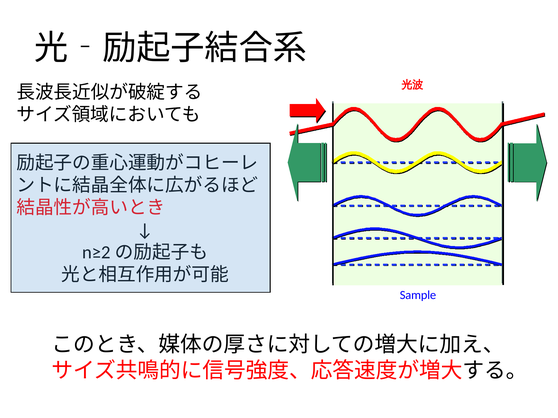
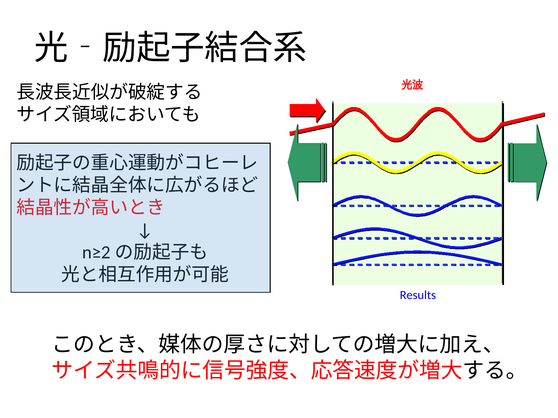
Sample: Sample -> Results (418, 295)
